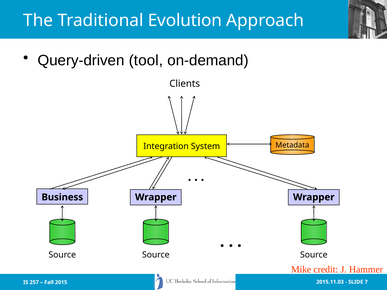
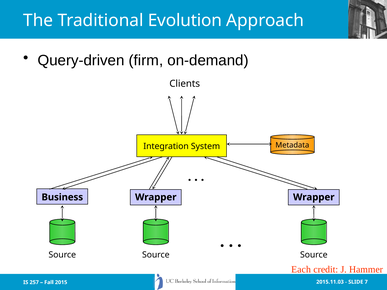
tool: tool -> firm (146, 60)
Mike: Mike -> Each (301, 270)
